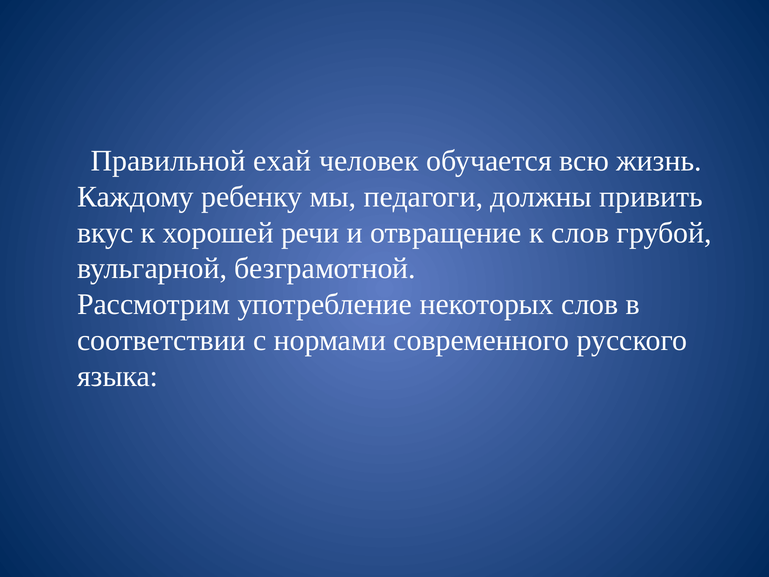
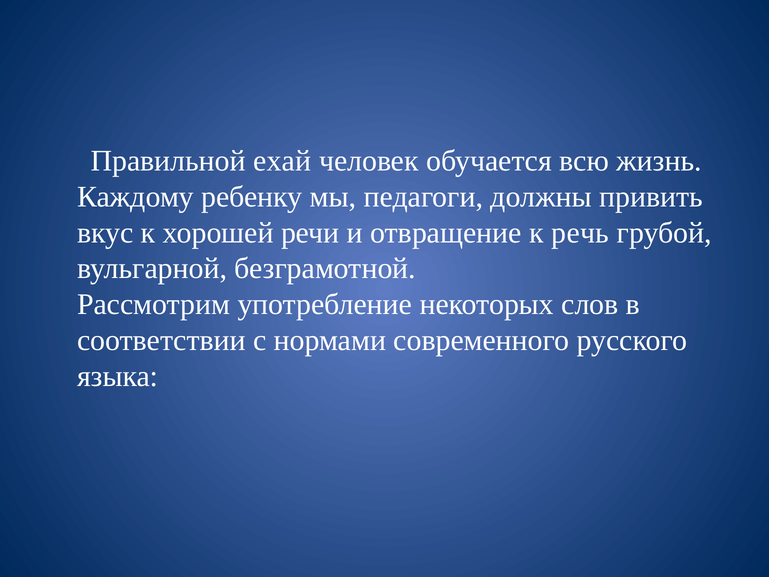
к слов: слов -> речь (580, 233)
